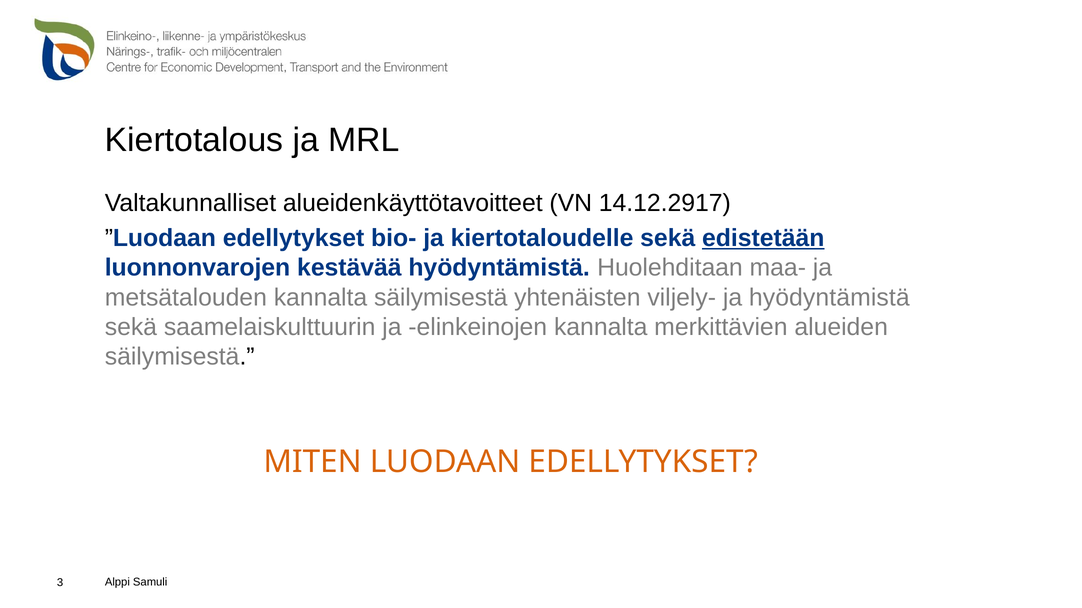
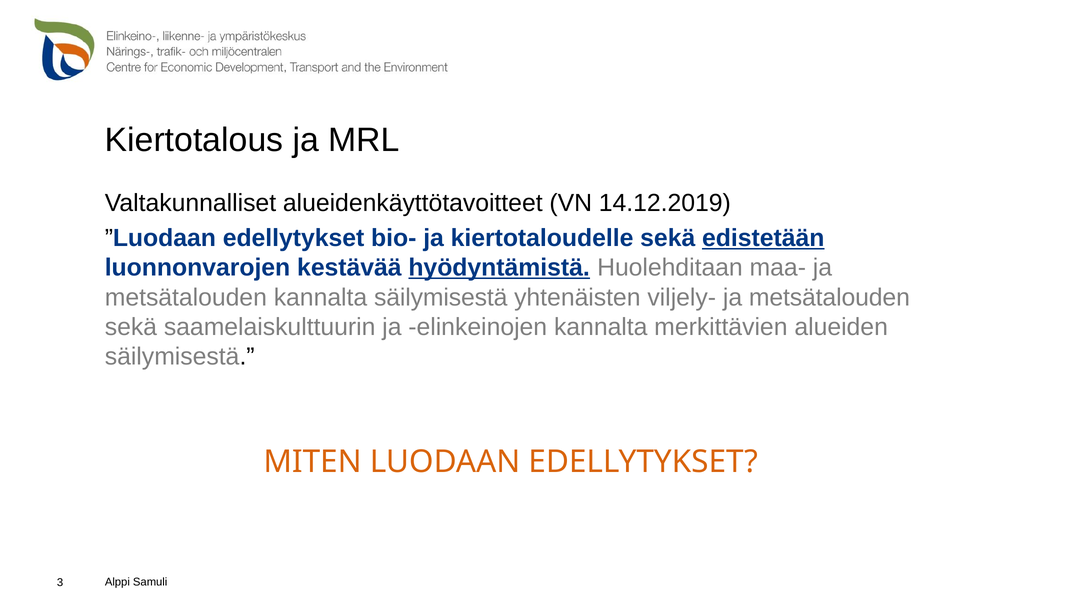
14.12.2917: 14.12.2917 -> 14.12.2019 (665, 204)
hyödyntämistä underline: none -> present (499, 268)
viljely- ja hyödyntämistä: hyödyntämistä -> metsätalouden (829, 298)
